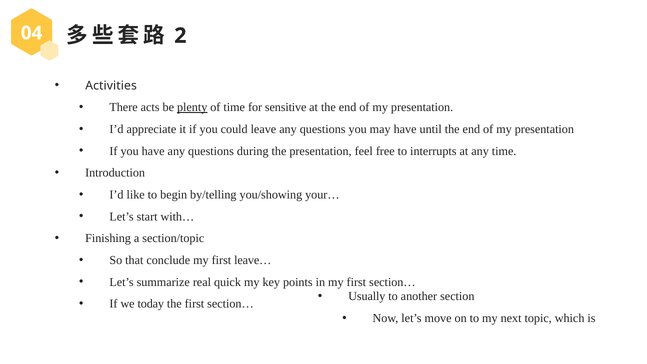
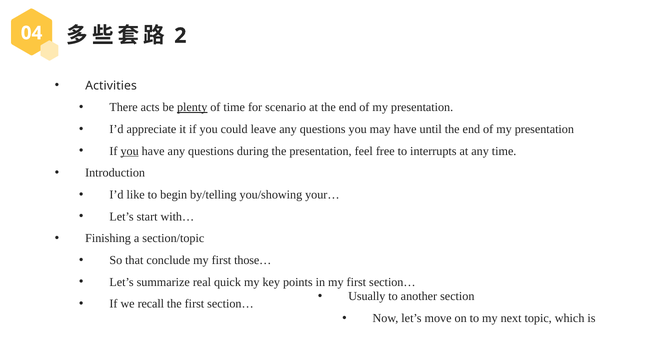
sensitive: sensitive -> scenario (286, 107)
you underline: none -> present (130, 151)
leave…: leave… -> those… (253, 260)
today: today -> recall (151, 304)
